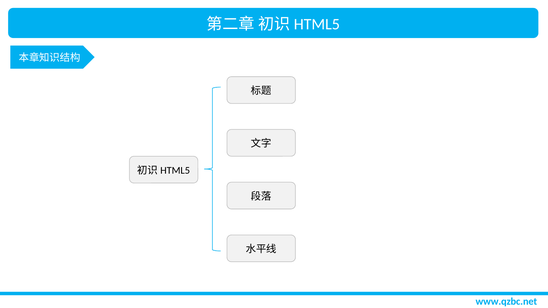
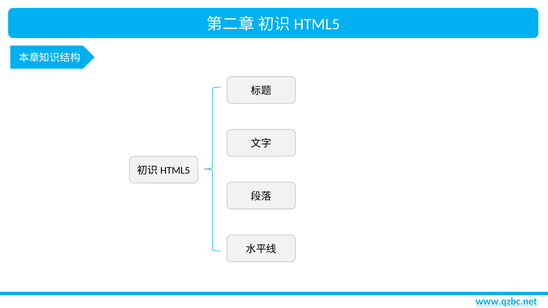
www.qzbc.net underline: none -> present (506, 302)
